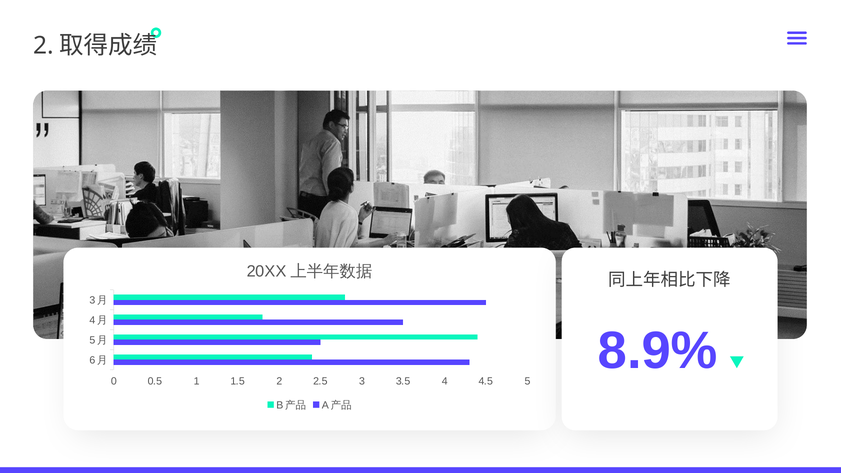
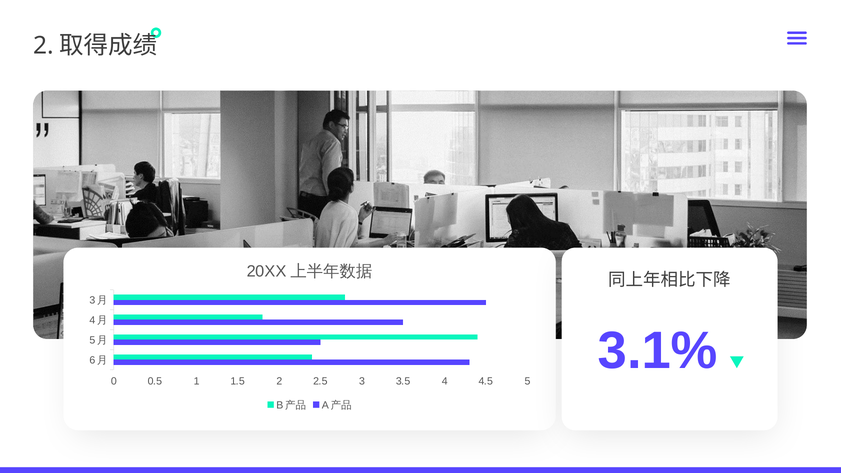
8.9%: 8.9% -> 3.1% (658, 351)
